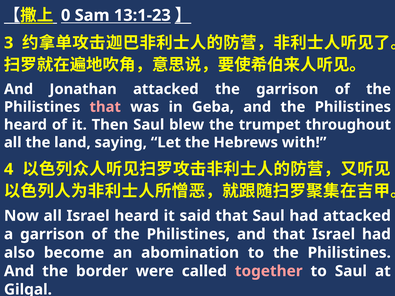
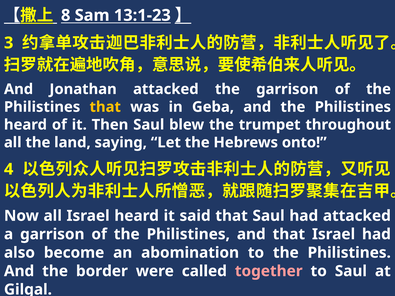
0: 0 -> 8 (66, 15)
that colour: pink -> yellow (105, 107)
with: with -> onto (304, 143)
